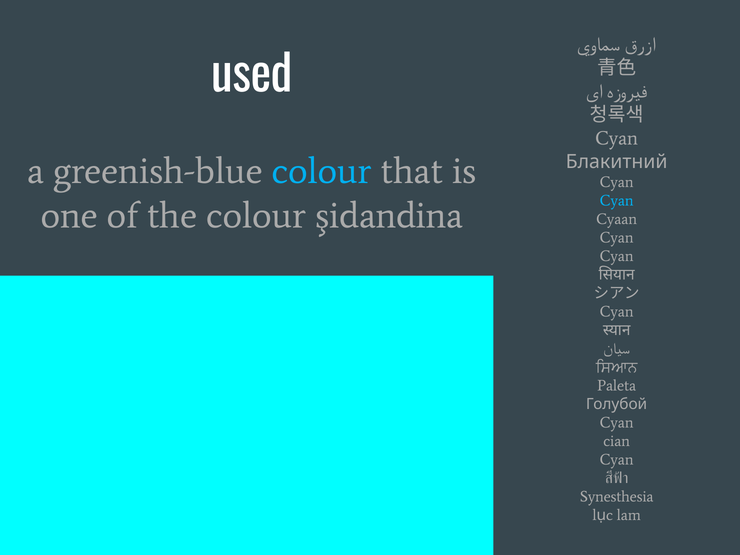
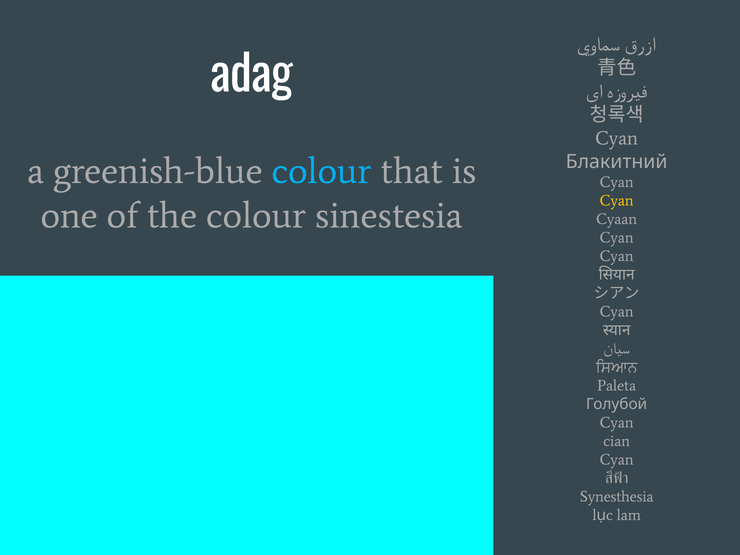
used: used -> adag (252, 76)
Cyan colour: light blue -> yellow (617, 201)
şidandina: şidandina -> sinestesia (389, 215)
